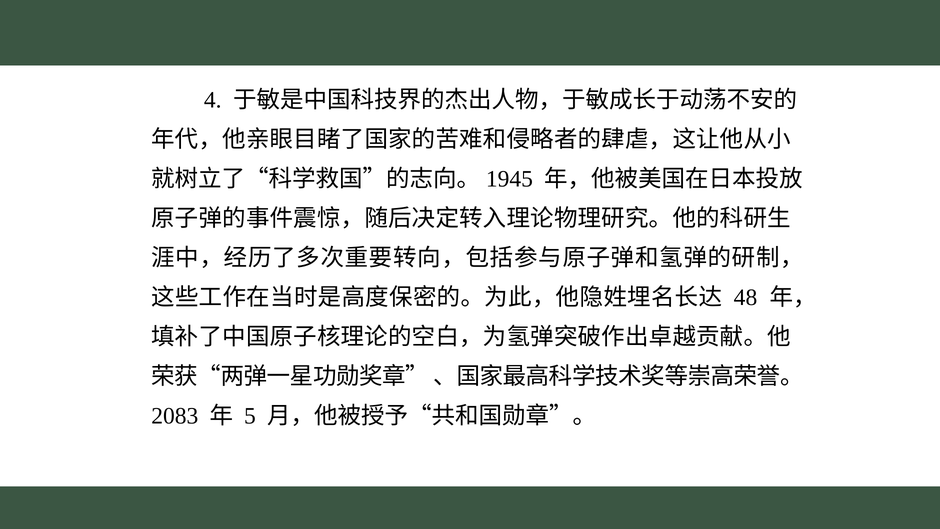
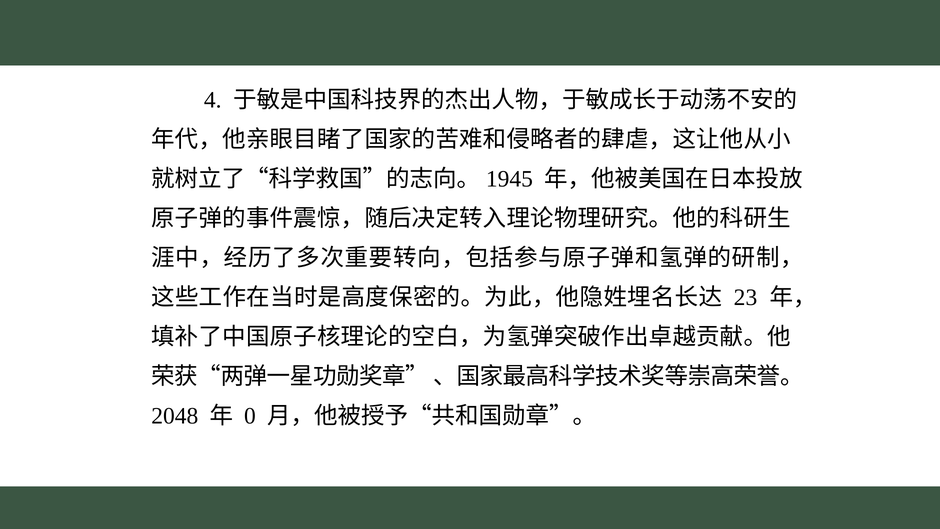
48: 48 -> 23 (746, 297)
2083: 2083 -> 2048 (175, 416)
5: 5 -> 0 (250, 416)
